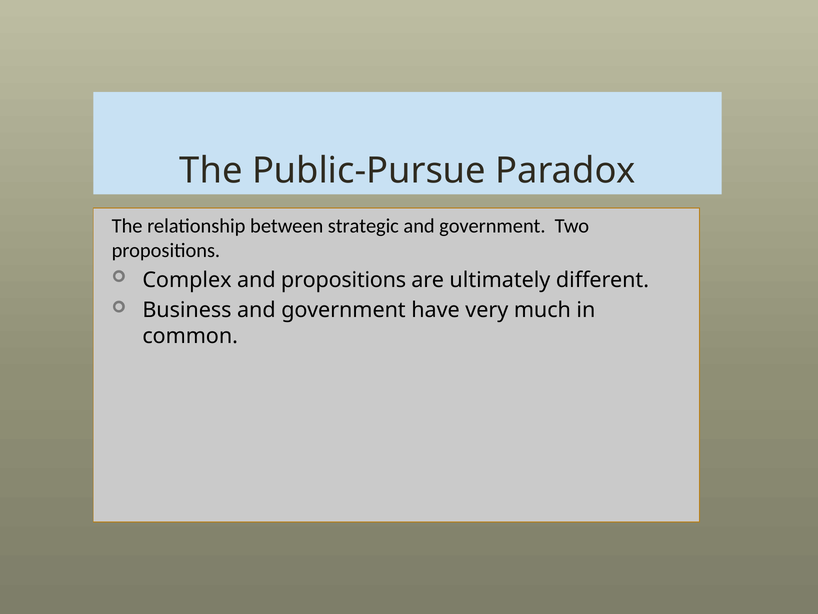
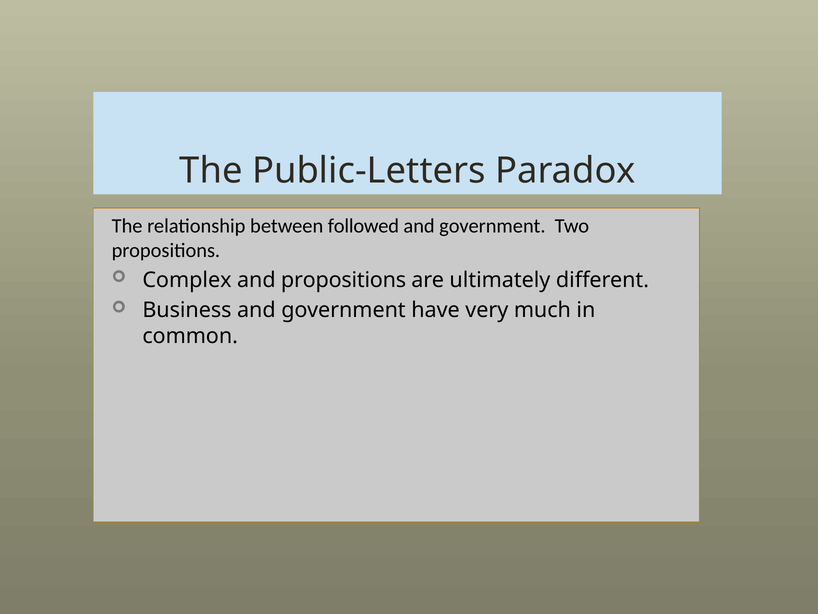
Public-Pursue: Public-Pursue -> Public-Letters (369, 171)
strategic: strategic -> followed (363, 226)
